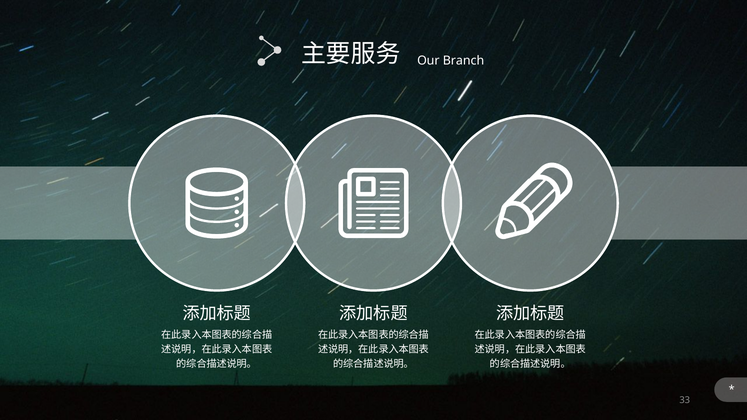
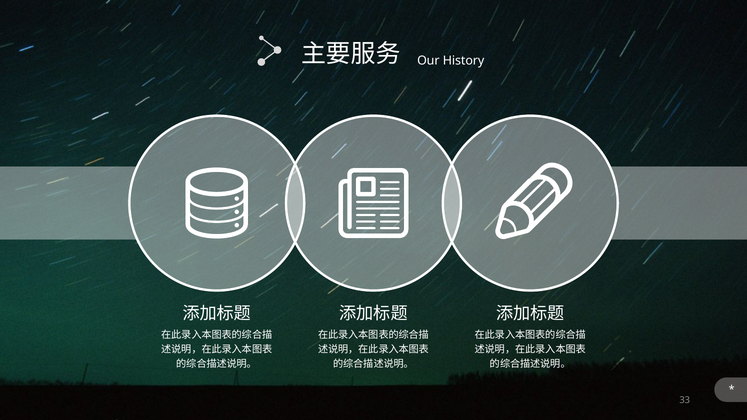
Branch: Branch -> History (464, 61)
